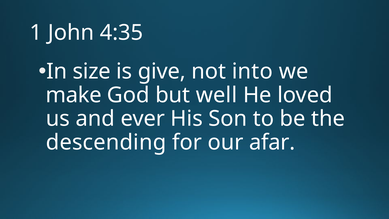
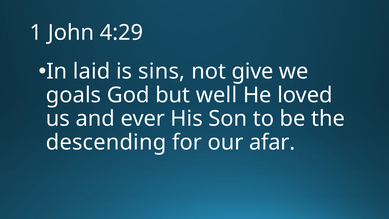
4:35: 4:35 -> 4:29 (121, 33)
size: size -> laid (92, 71)
give: give -> sins (162, 71)
into: into -> give (253, 71)
make: make -> goals (74, 95)
